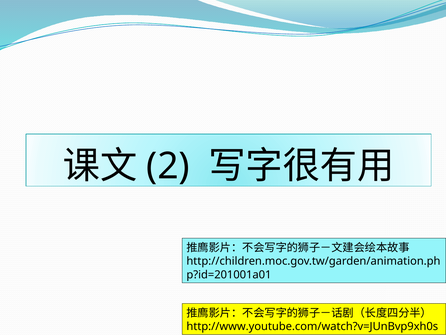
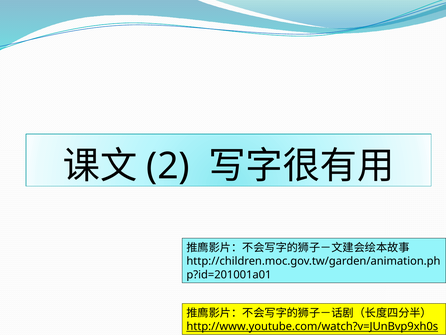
http://www.youtube.com/watch?v=JUnBvp9xh0s underline: none -> present (312, 326)
